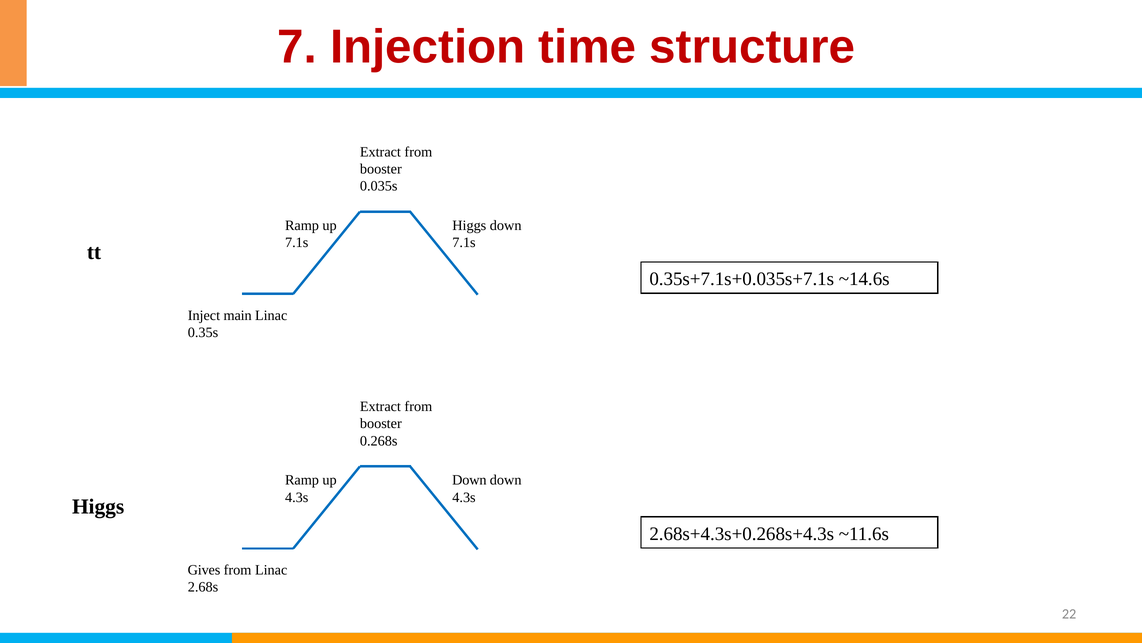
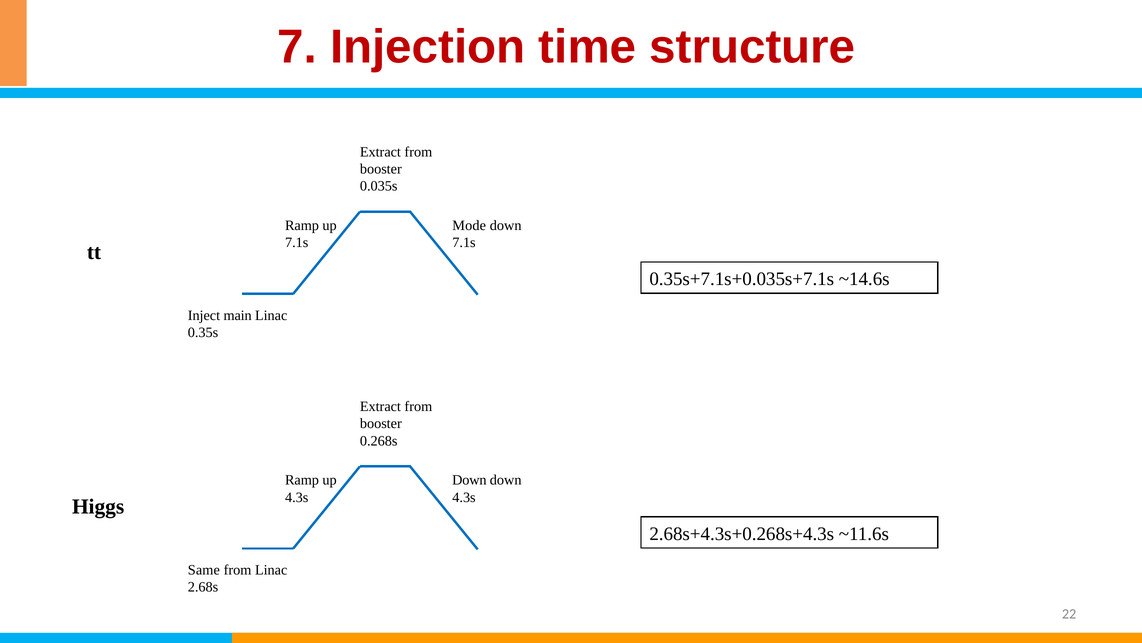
Higgs: Higgs -> Mode (469, 225)
Gives: Gives -> Same (204, 570)
